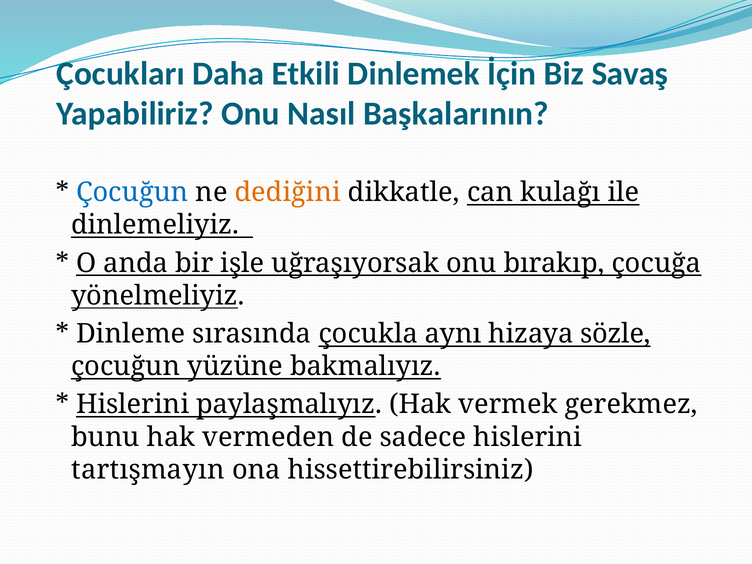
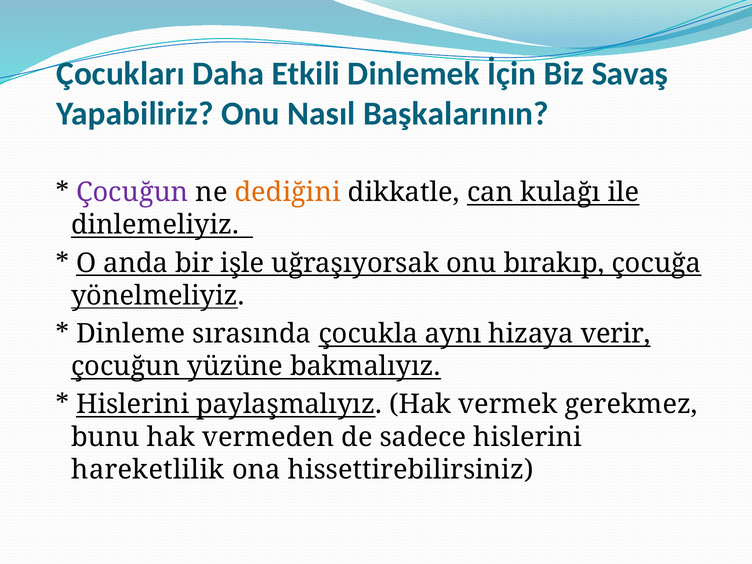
Çocuğun colour: blue -> purple (132, 192)
sözle: sözle -> verir (616, 334)
tartışmayın: tartışmayın -> hareketlilik (148, 470)
